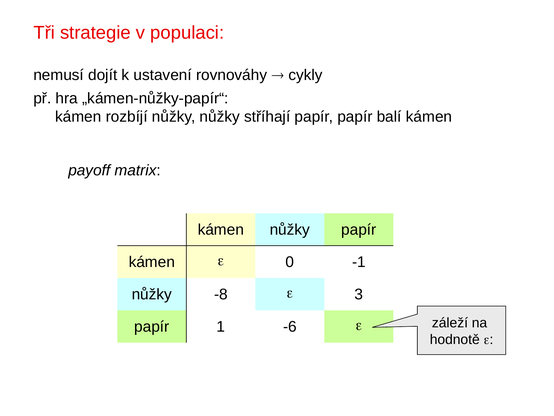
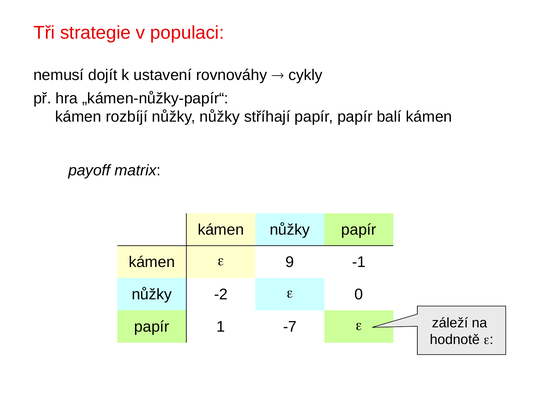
0: 0 -> 9 (290, 262)
-8: -8 -> -2 (221, 294)
3: 3 -> 0 (359, 294)
-6: -6 -> -7 (290, 326)
